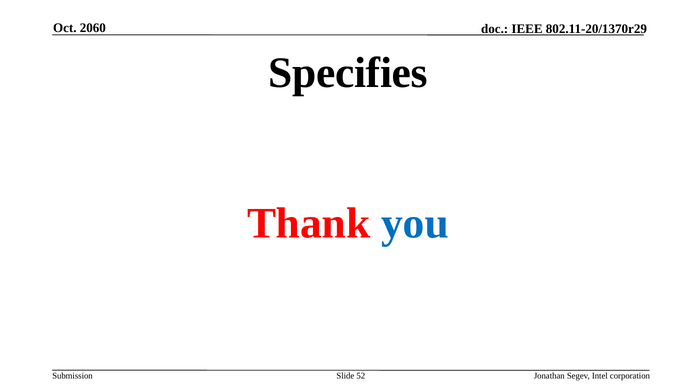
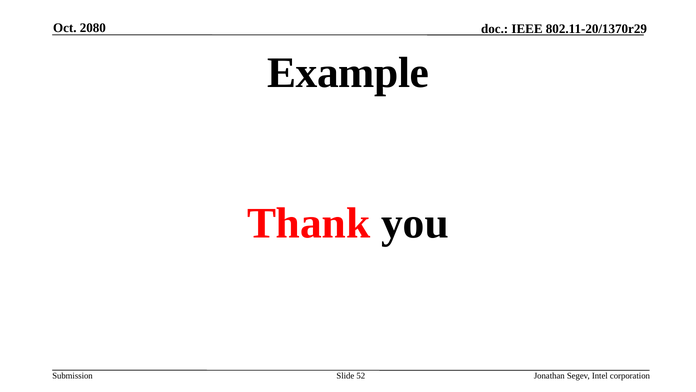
2060: 2060 -> 2080 (93, 28)
Specifies: Specifies -> Example (348, 73)
you colour: blue -> black (415, 223)
